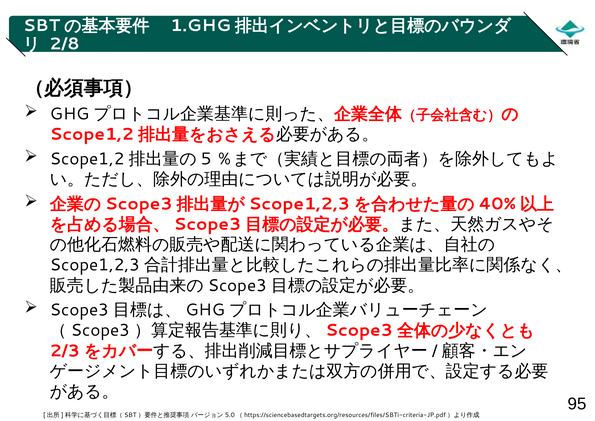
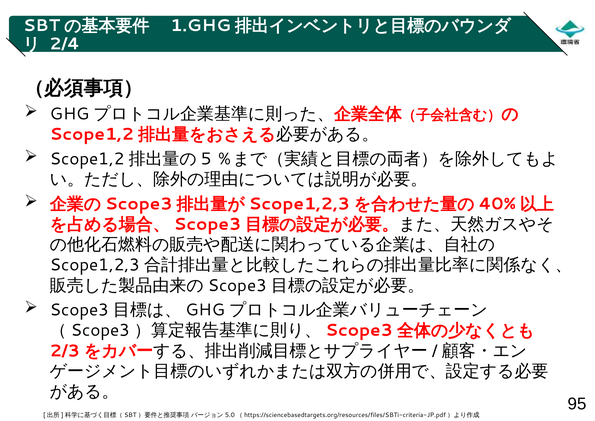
2/8: 2/8 -> 2/4 (65, 44)
